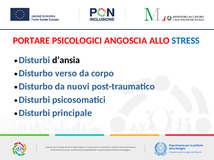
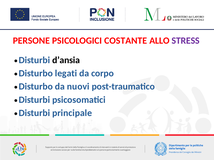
PORTARE: PORTARE -> PERSONE (31, 41)
ANGOSCIA: ANGOSCIA -> COSTANTE (126, 41)
STRESS colour: blue -> purple (186, 41)
verso: verso -> legati (66, 74)
